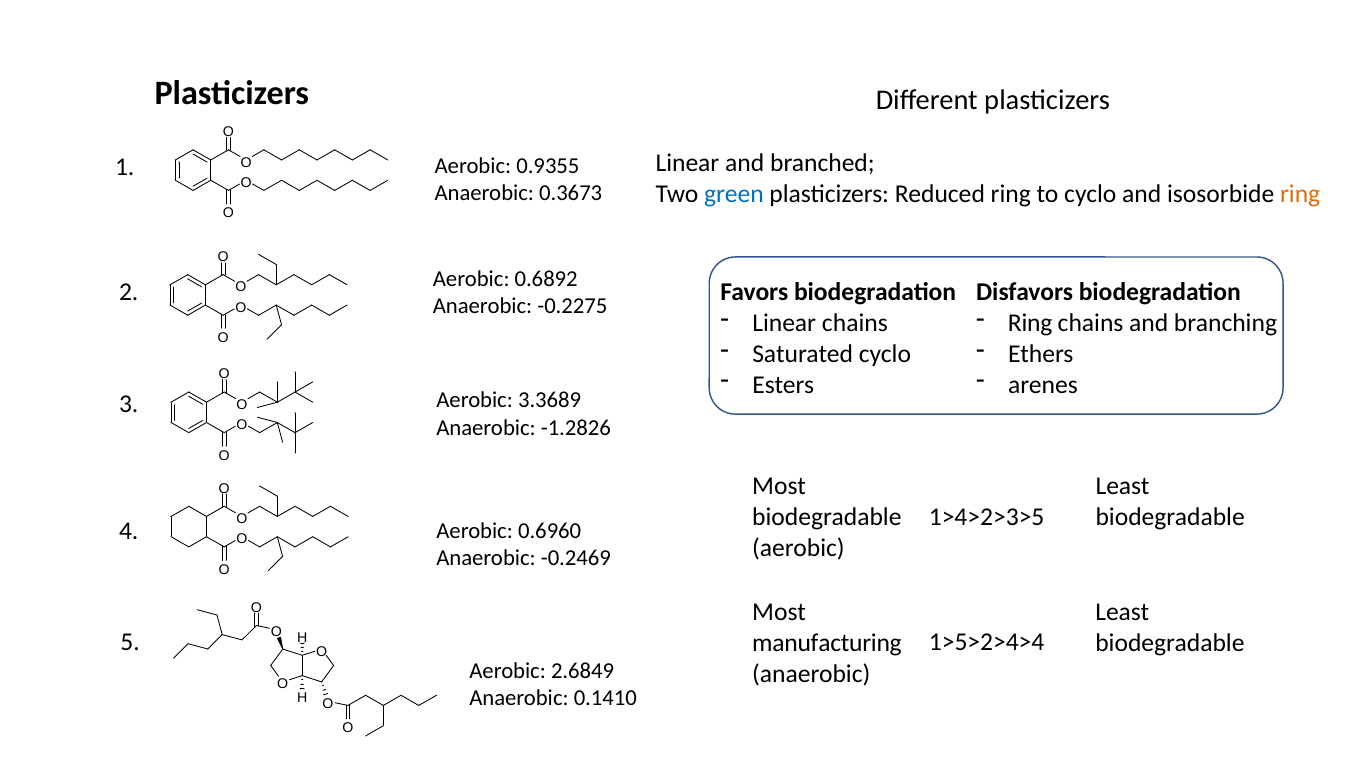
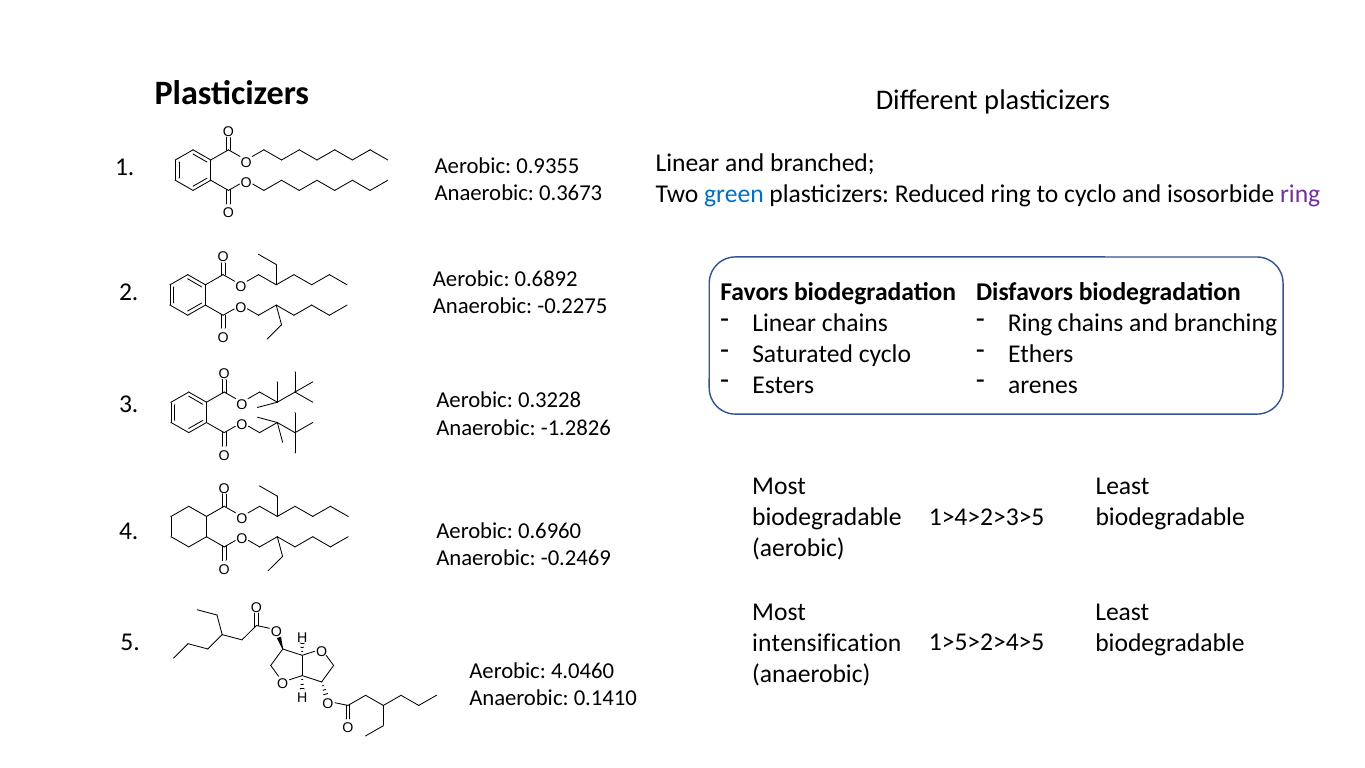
ring colour: orange -> purple (1300, 194)
3.3689: 3.3689 -> 0.3228 (550, 400)
1>5>2>4>4: 1>5>2>4>4 -> 1>5>2>4>5 (987, 642)
manufacturing: manufacturing -> intensification (827, 643)
2.6849: 2.6849 -> 4.0460 (583, 671)
